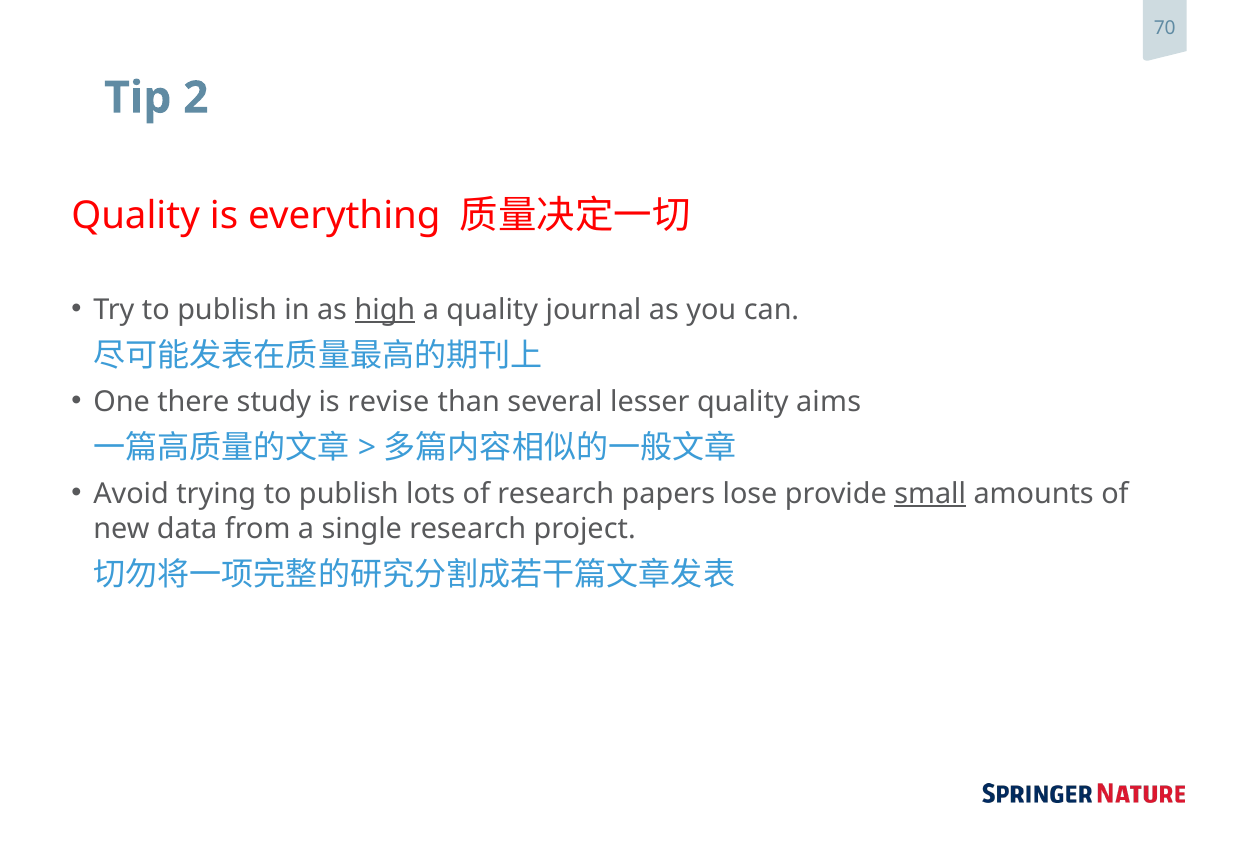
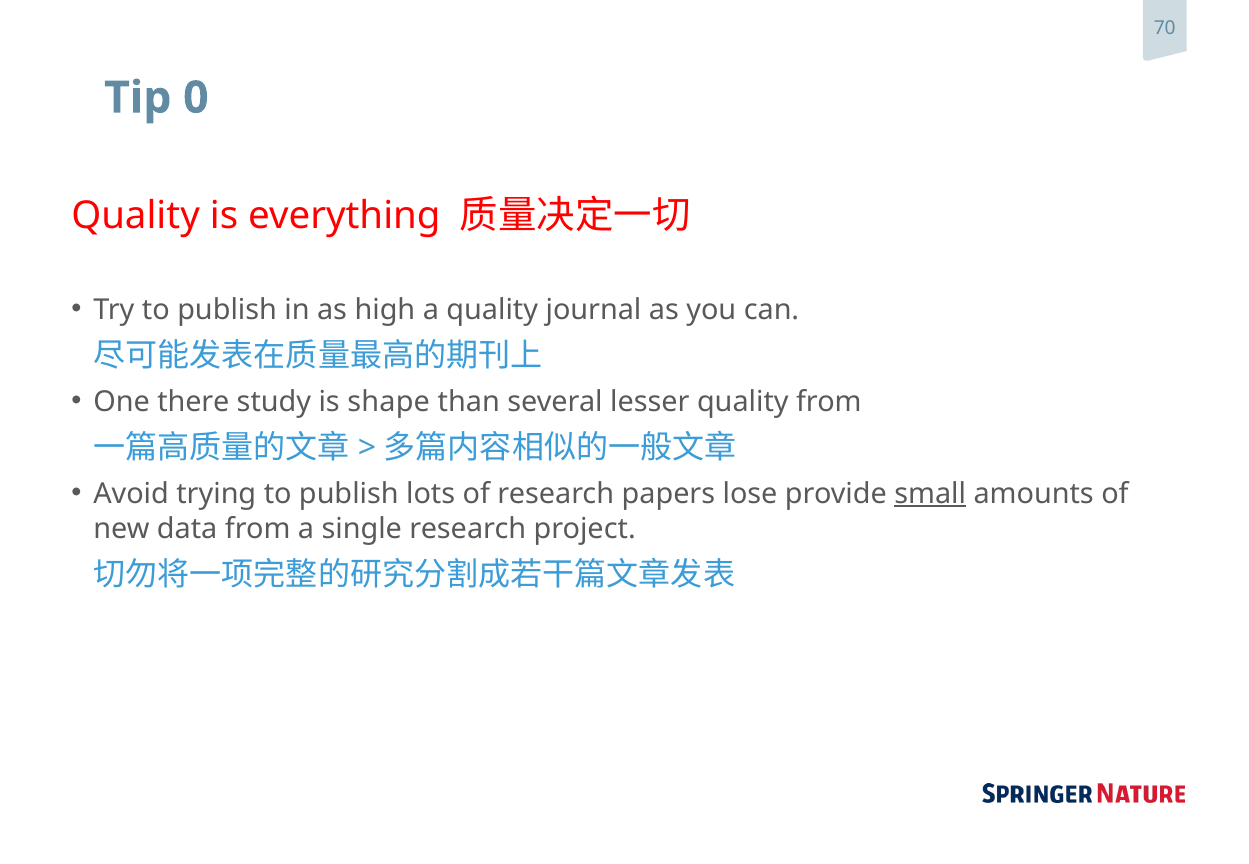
2: 2 -> 0 (196, 98)
high underline: present -> none (385, 310)
revise: revise -> shape (389, 402)
quality aims: aims -> from (829, 402)
